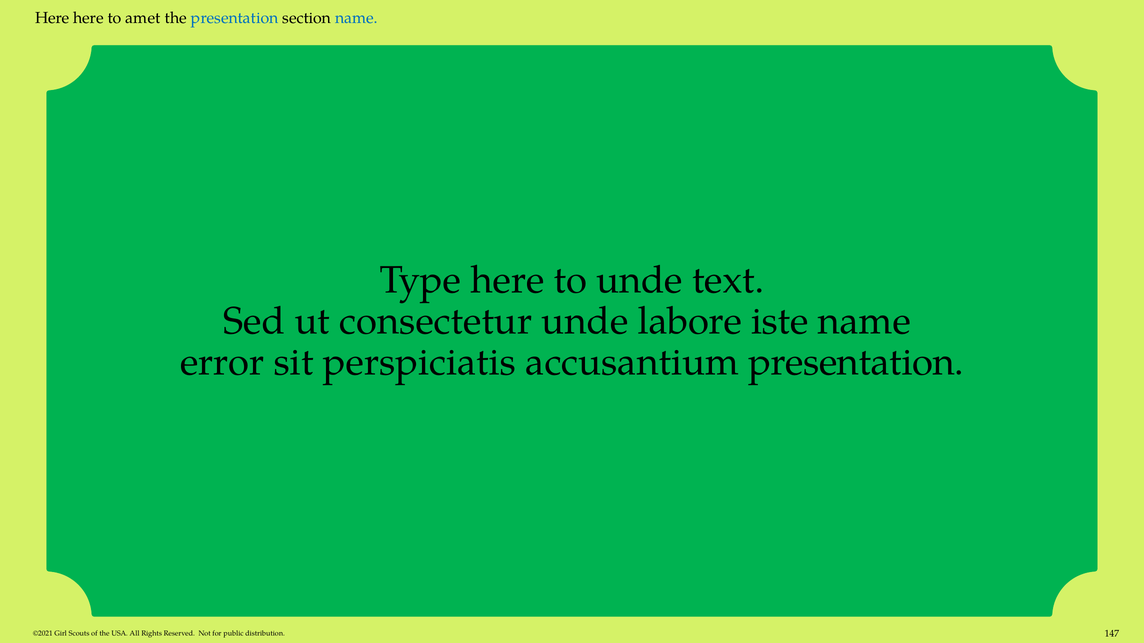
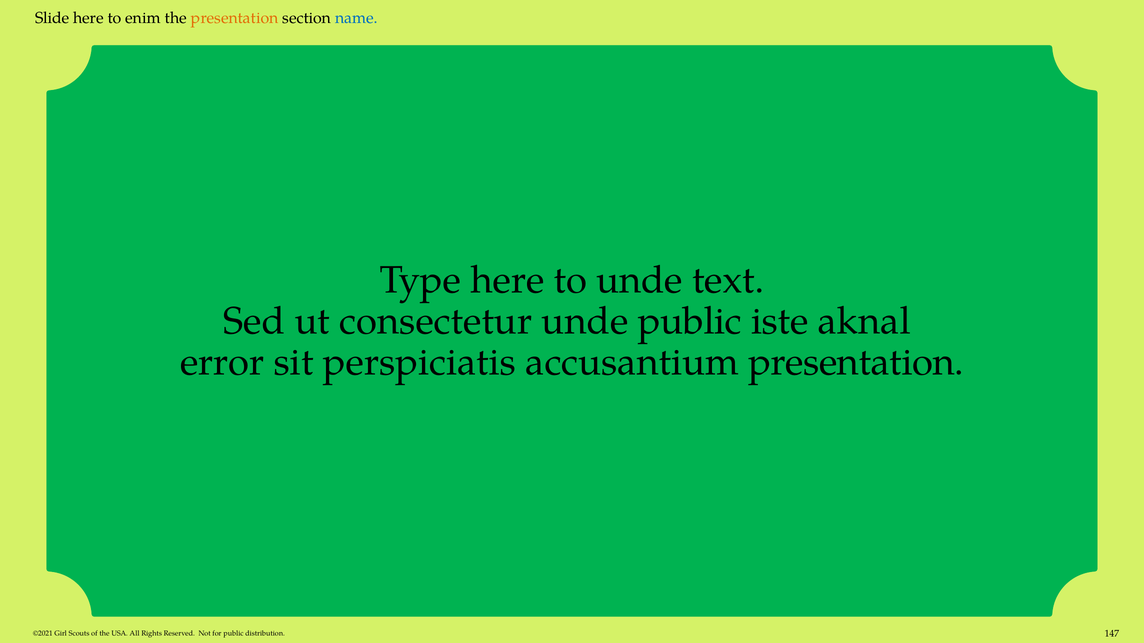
Here: Here -> Slide (52, 18)
amet: amet -> enim (143, 18)
presentation colour: blue -> orange (235, 18)
unde labore: labore -> public (690, 322)
iste name: name -> aknal (864, 322)
